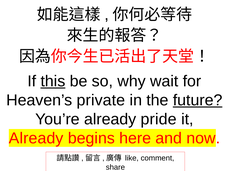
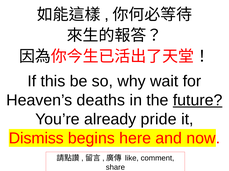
this underline: present -> none (53, 82)
private: private -> deaths (101, 101)
Already: Already -> Dismiss (36, 139)
